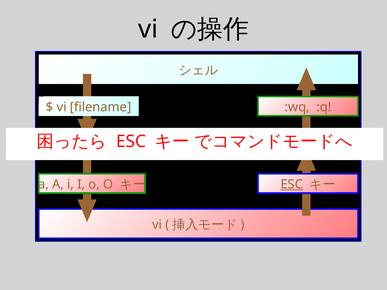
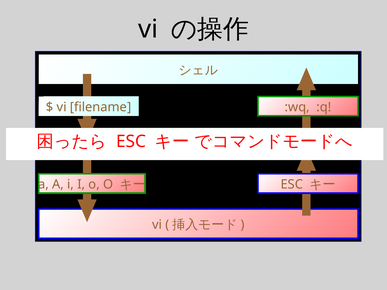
ESC underline: present -> none (292, 185)
